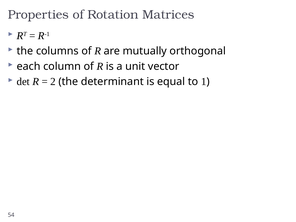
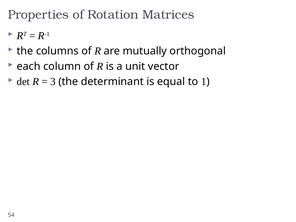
2: 2 -> 3 (53, 82)
